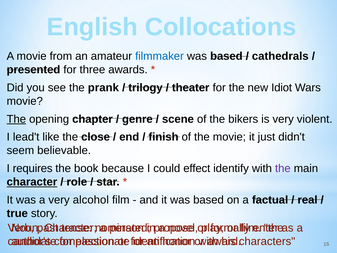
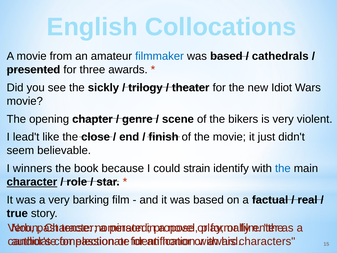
prank: prank -> sickly (103, 87)
The underline: present -> none (16, 119)
requires: requires -> winners (33, 168)
effect: effect -> strain (197, 168)
the colour: purple -> blue (283, 168)
alcohol: alcohol -> barking (91, 200)
